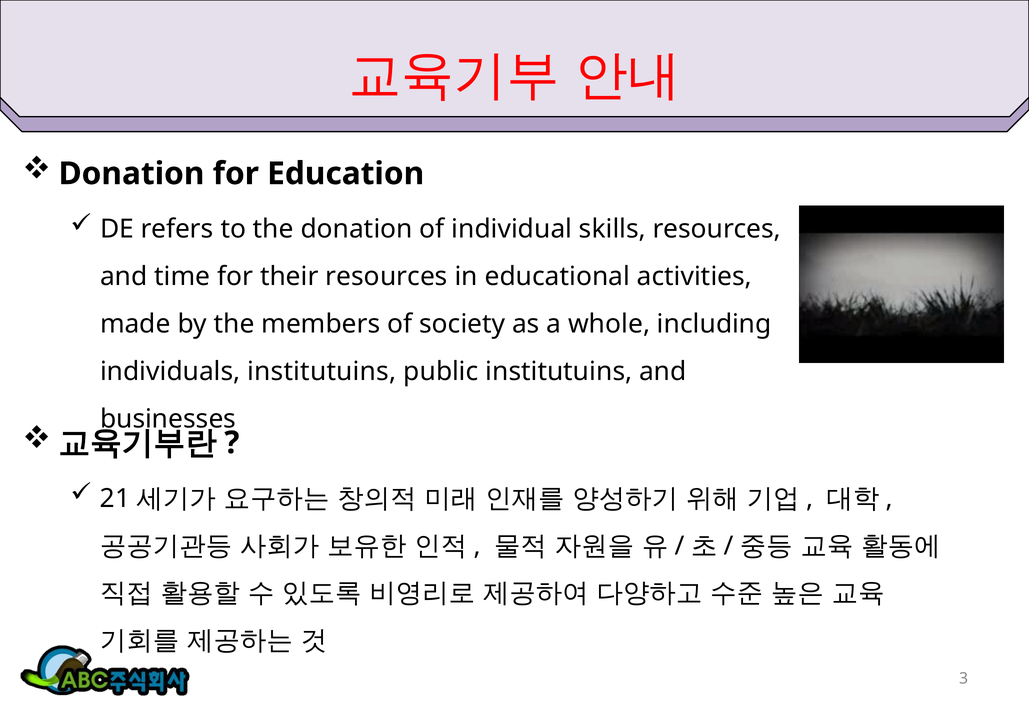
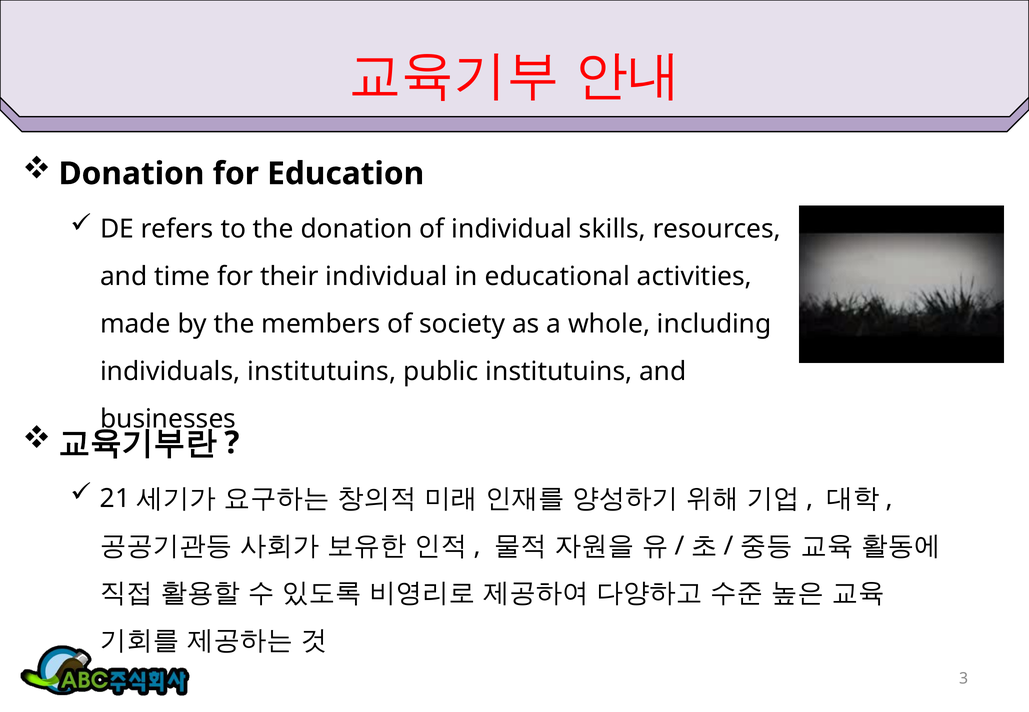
their resources: resources -> individual (386, 277)
